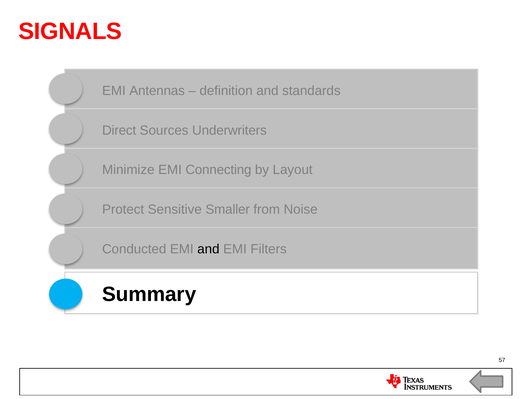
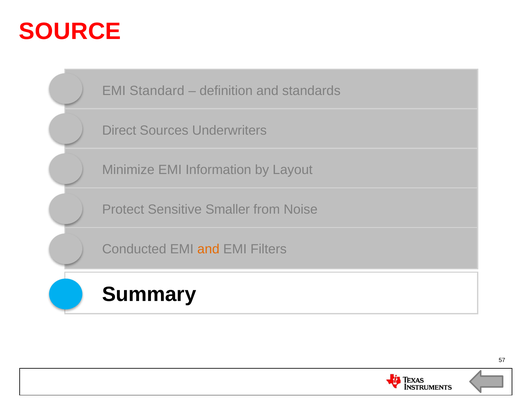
SIGNALS: SIGNALS -> SOURCE (70, 31)
Antennas: Antennas -> Standard (157, 91)
Connecting: Connecting -> Information (218, 170)
and colour: black -> orange (208, 249)
